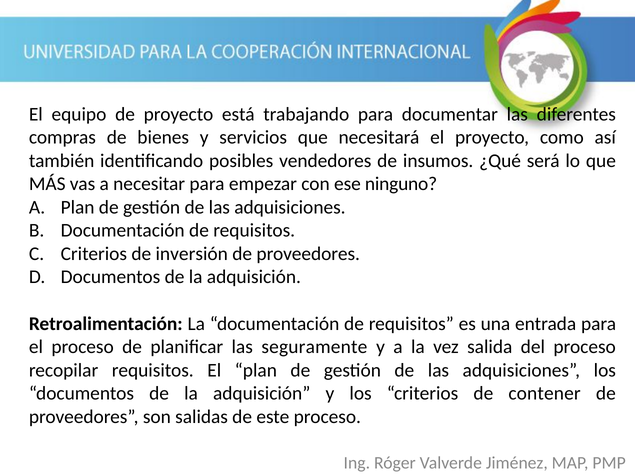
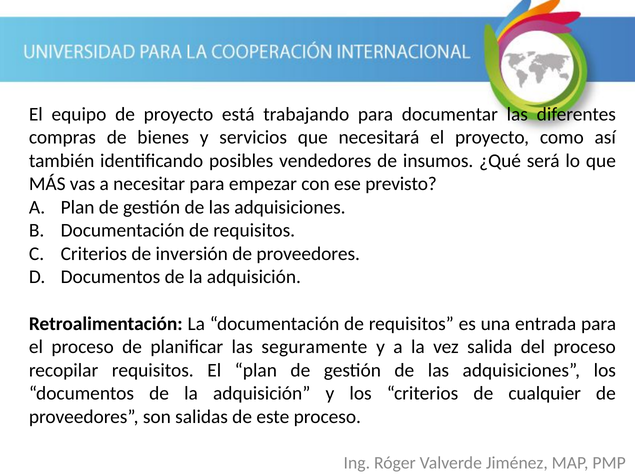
ninguno: ninguno -> previsto (401, 184)
contener: contener -> cualquier (545, 394)
